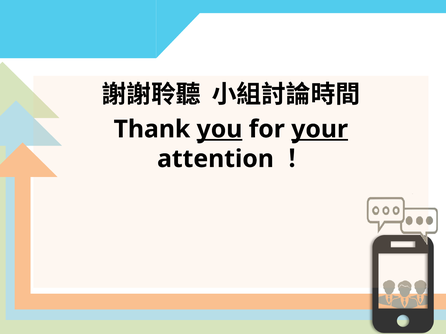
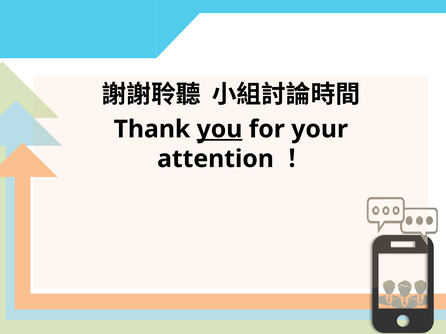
your underline: present -> none (320, 129)
